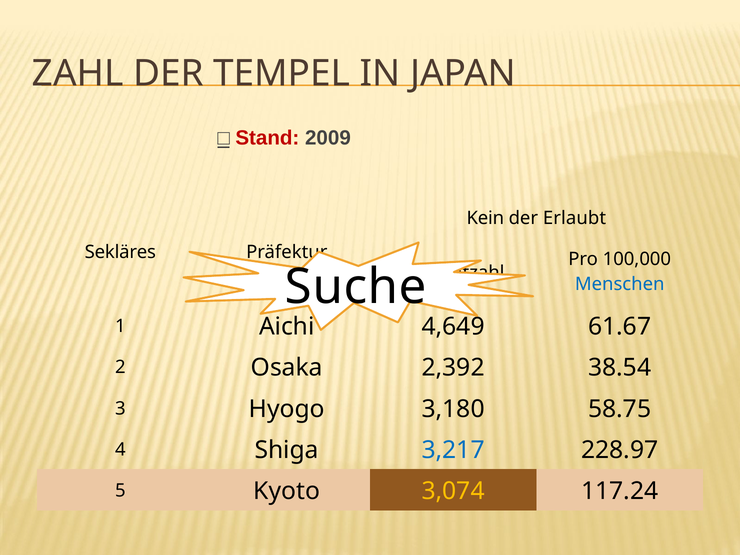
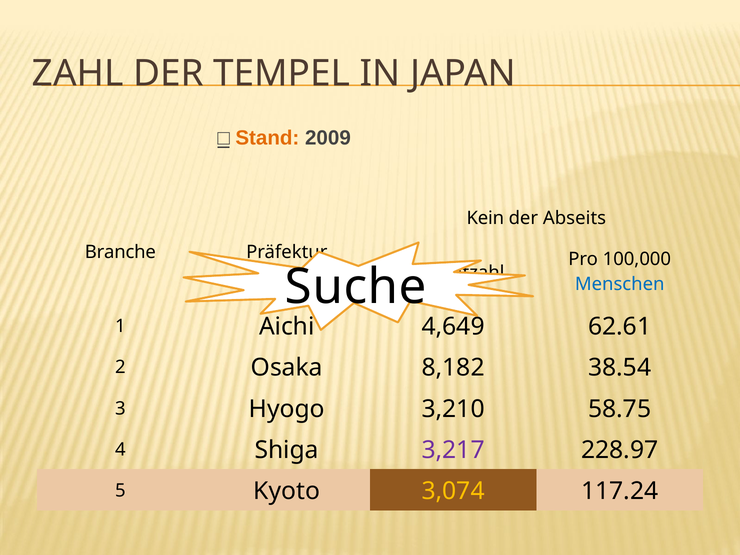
Stand colour: red -> orange (267, 138)
Erlaubt: Erlaubt -> Abseits (575, 218)
Sekläres: Sekläres -> Branche (120, 252)
61.67: 61.67 -> 62.61 (620, 327)
2,392: 2,392 -> 8,182 (453, 368)
3,180: 3,180 -> 3,210 (453, 409)
3,217 colour: blue -> purple (453, 450)
